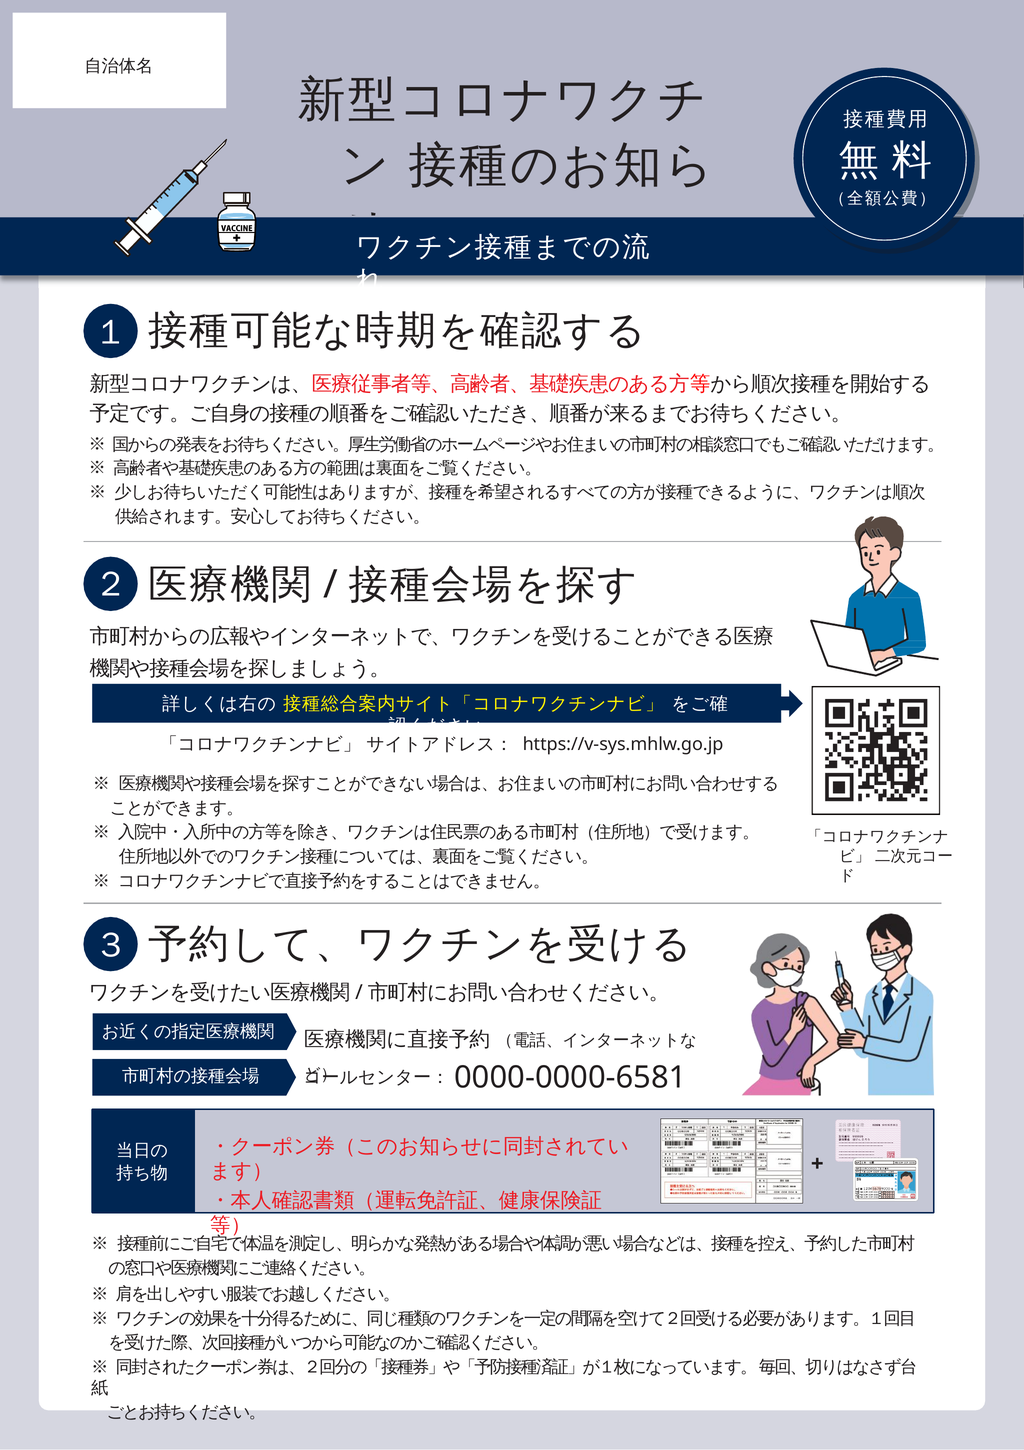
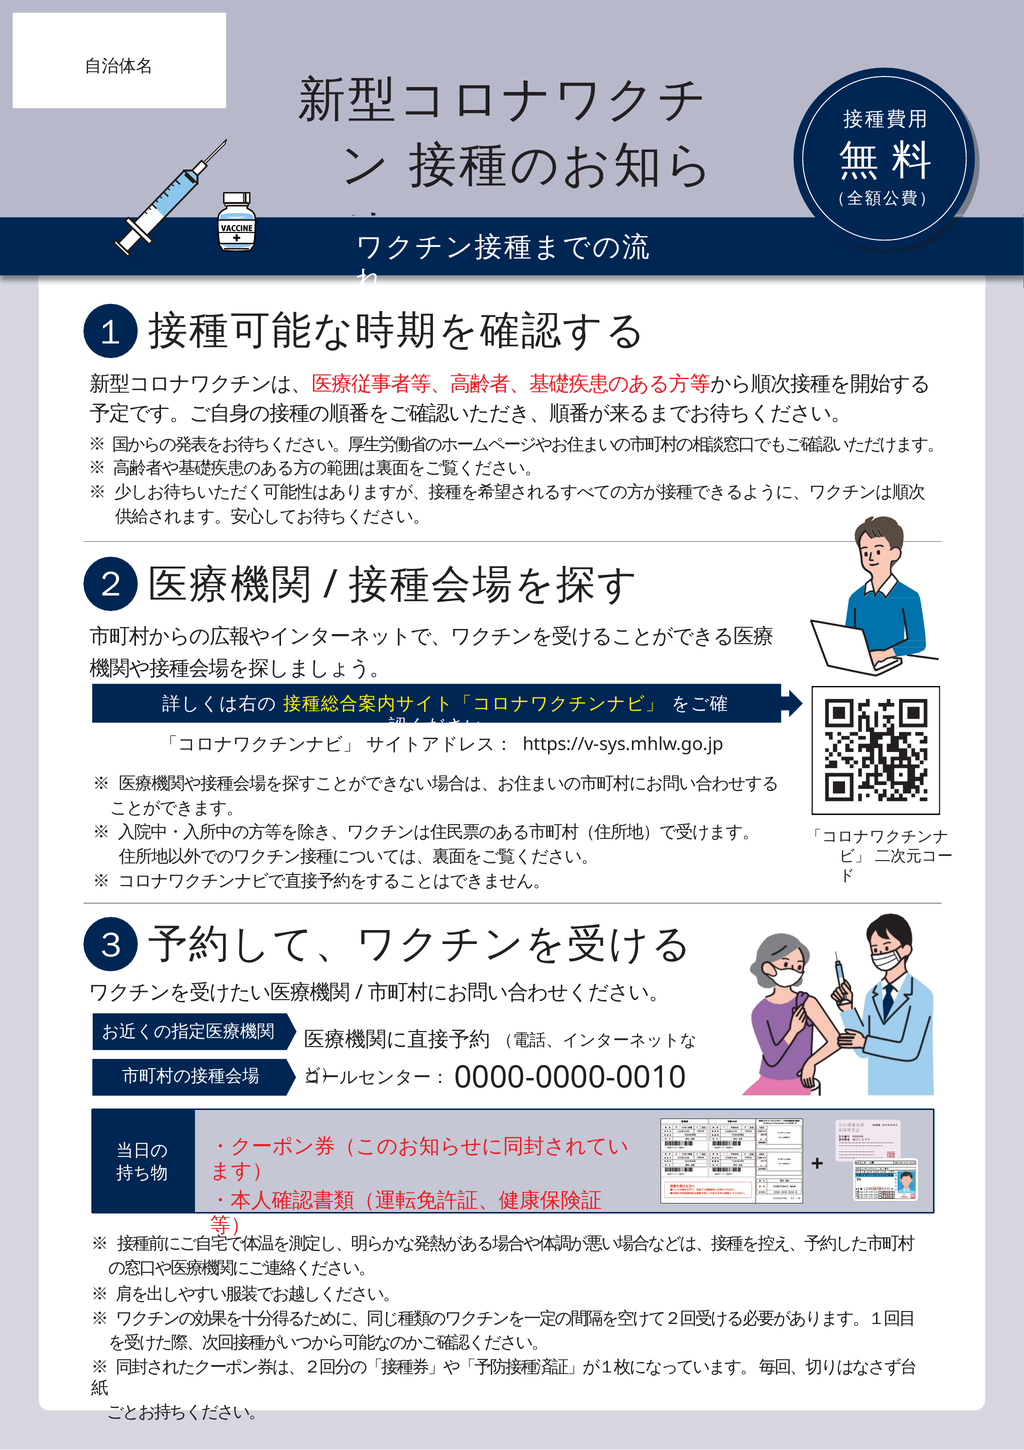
0000-0000-6581: 0000-0000-6581 -> 0000-0000-0010 (570, 1077)
